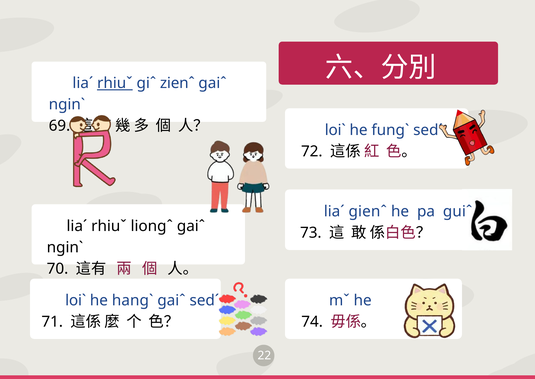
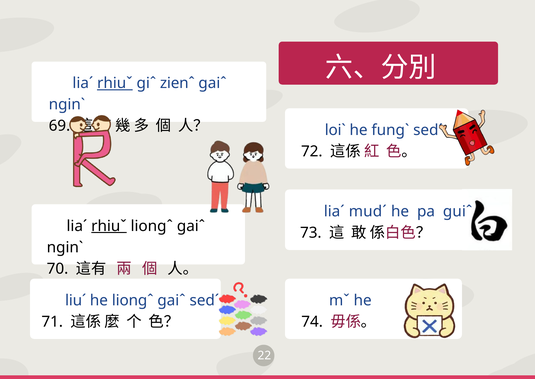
gienˆ: gienˆ -> mudˊ (368, 211)
rhiuˇ underline: none -> present (109, 226)
loiˋ: loiˋ -> liuˊ (76, 300)
he hangˋ: hangˋ -> liongˆ (133, 300)
